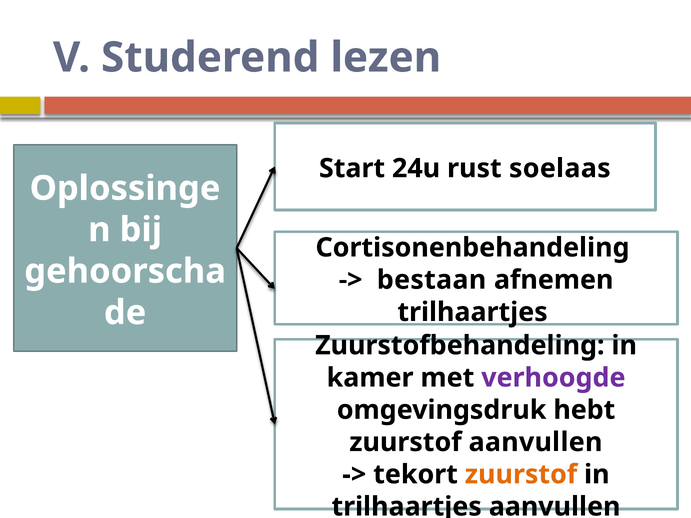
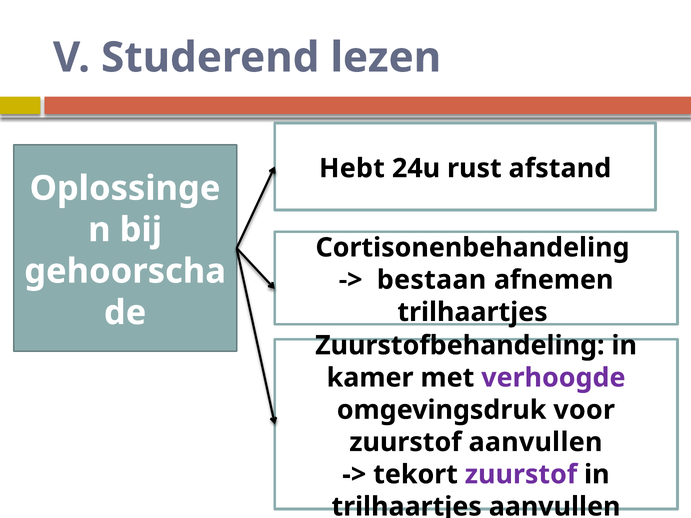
Start: Start -> Hebt (352, 168)
soelaas: soelaas -> afstand (560, 168)
hebt: hebt -> voor (584, 410)
zuurstof colour: orange -> purple (521, 475)
